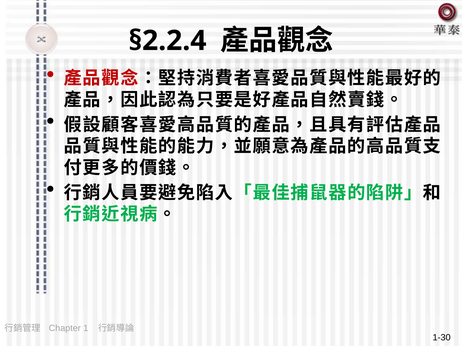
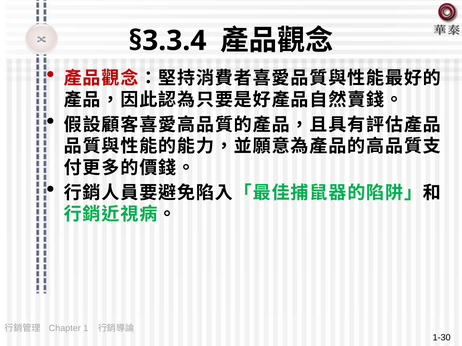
§2.2.4: §2.2.4 -> §3.3.4 (167, 41)
